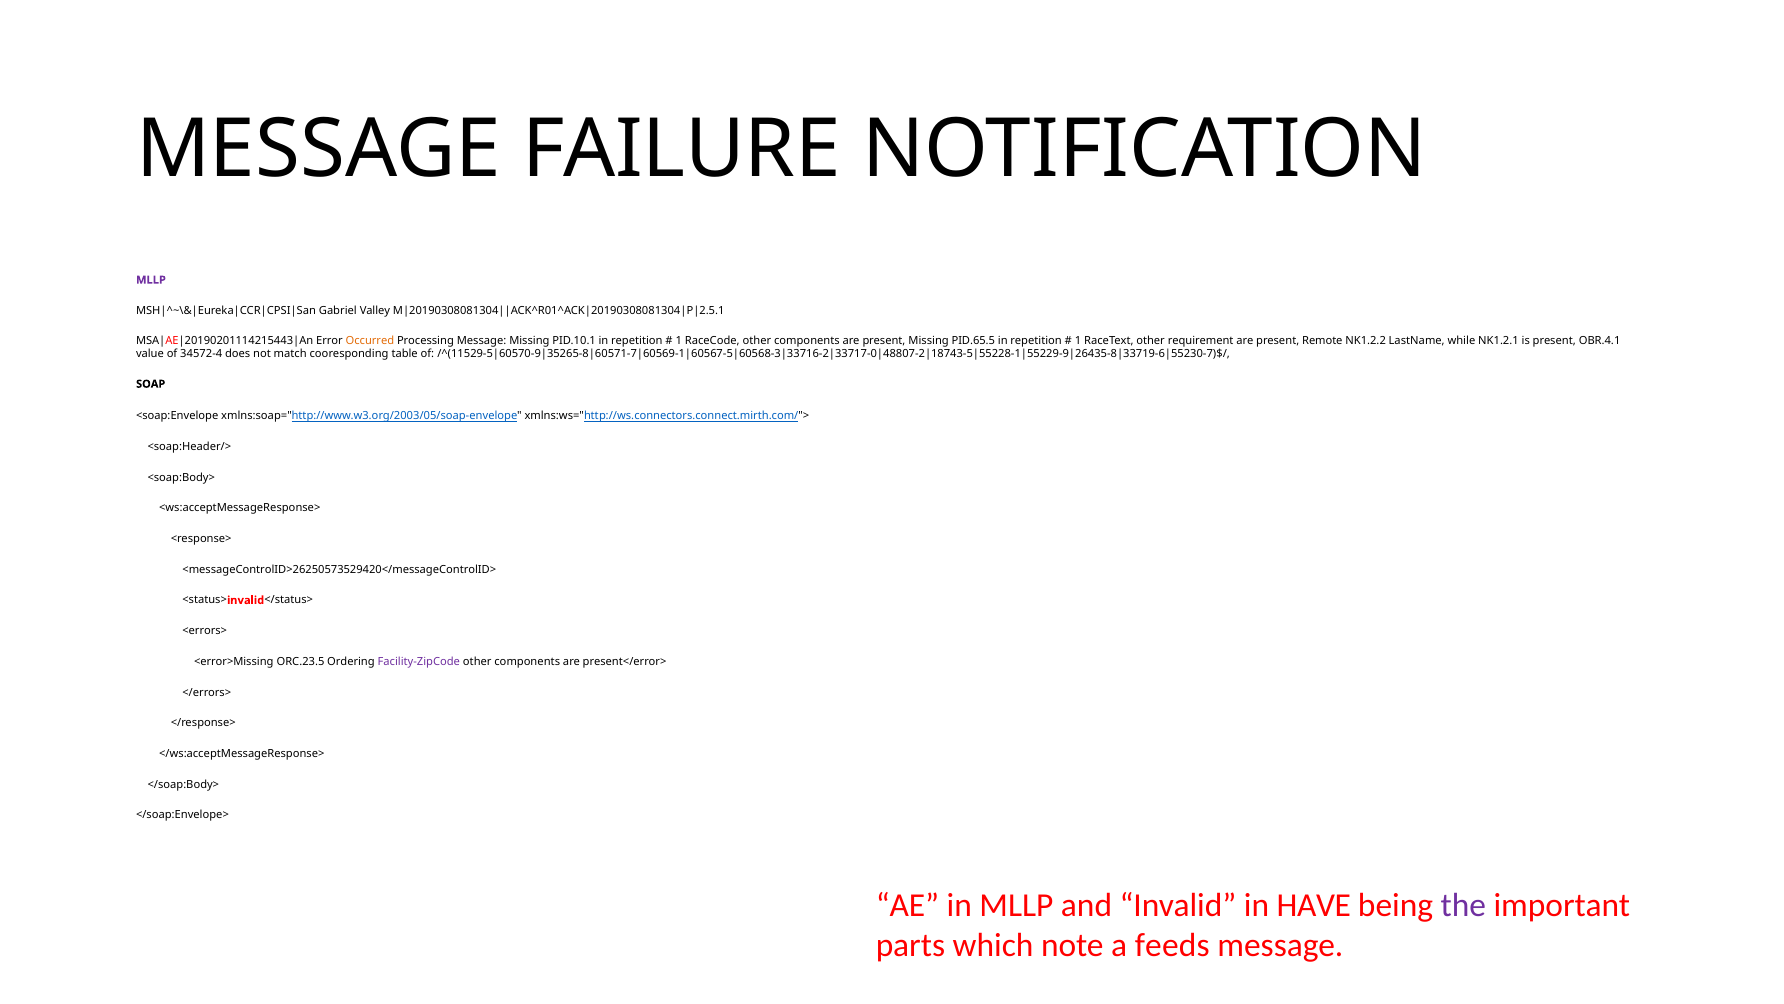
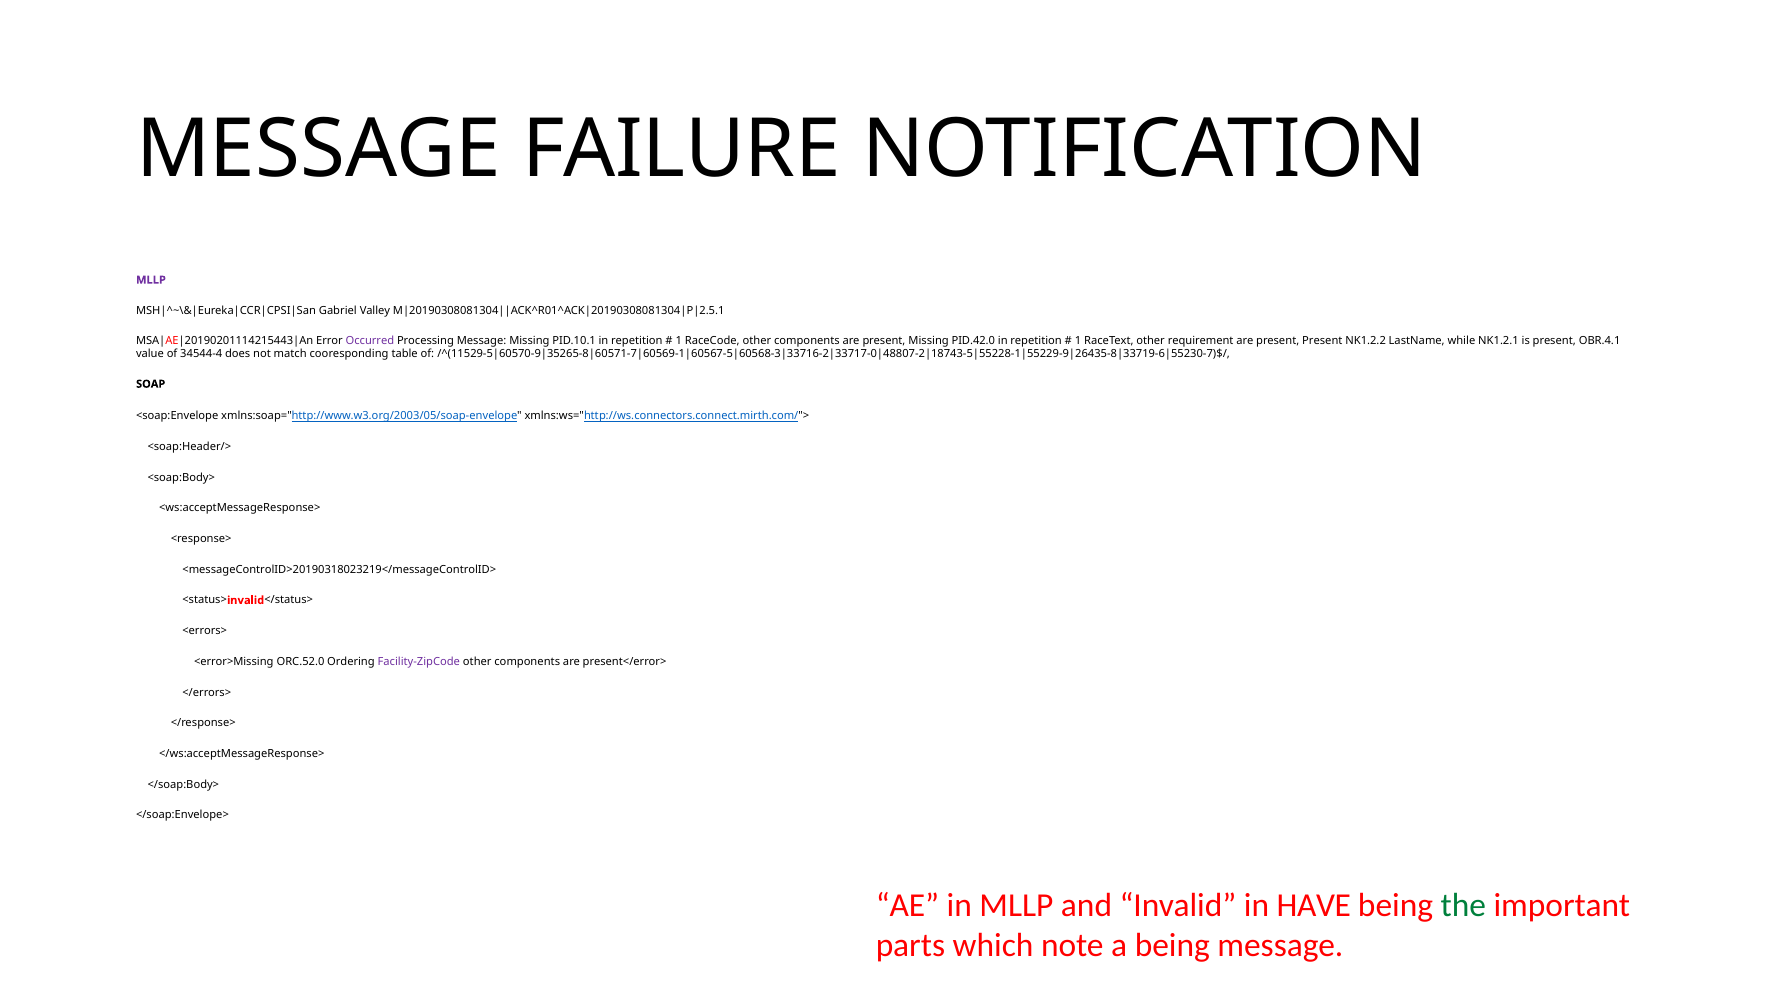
Occurred colour: orange -> purple (370, 341)
PID.65.5: PID.65.5 -> PID.42.0 (973, 341)
present Remote: Remote -> Present (1322, 341)
34572-4: 34572-4 -> 34544-4 (201, 353)
<messageControlID>26250573529420</messageControlID>: <messageControlID>26250573529420</messageControlID> -> <messageControlID>20190318023219</messageControlID> (339, 569)
ORC.23.5: ORC.23.5 -> ORC.52.0 (300, 661)
the colour: purple -> green (1463, 905)
a feeds: feeds -> being (1172, 945)
